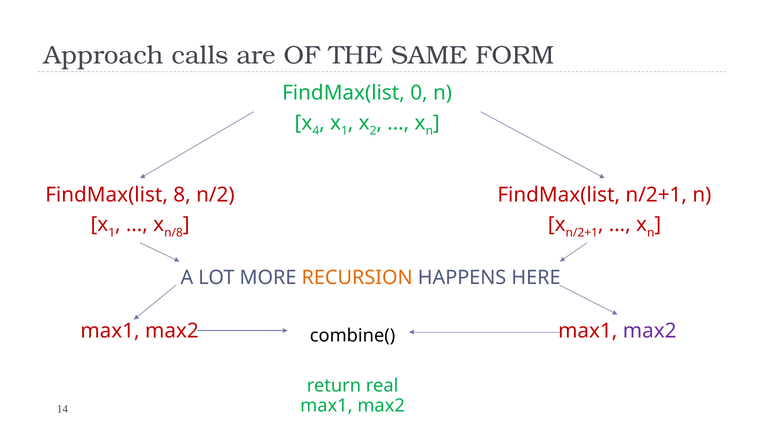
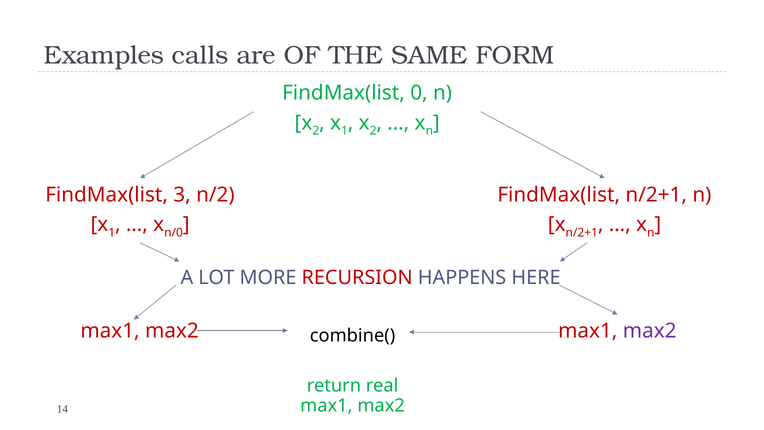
Approach: Approach -> Examples (104, 55)
4: 4 -> 2 (316, 131)
8: 8 -> 3 (182, 195)
n/8: n/8 -> n/0 (174, 233)
RECURSION colour: orange -> red (357, 277)
